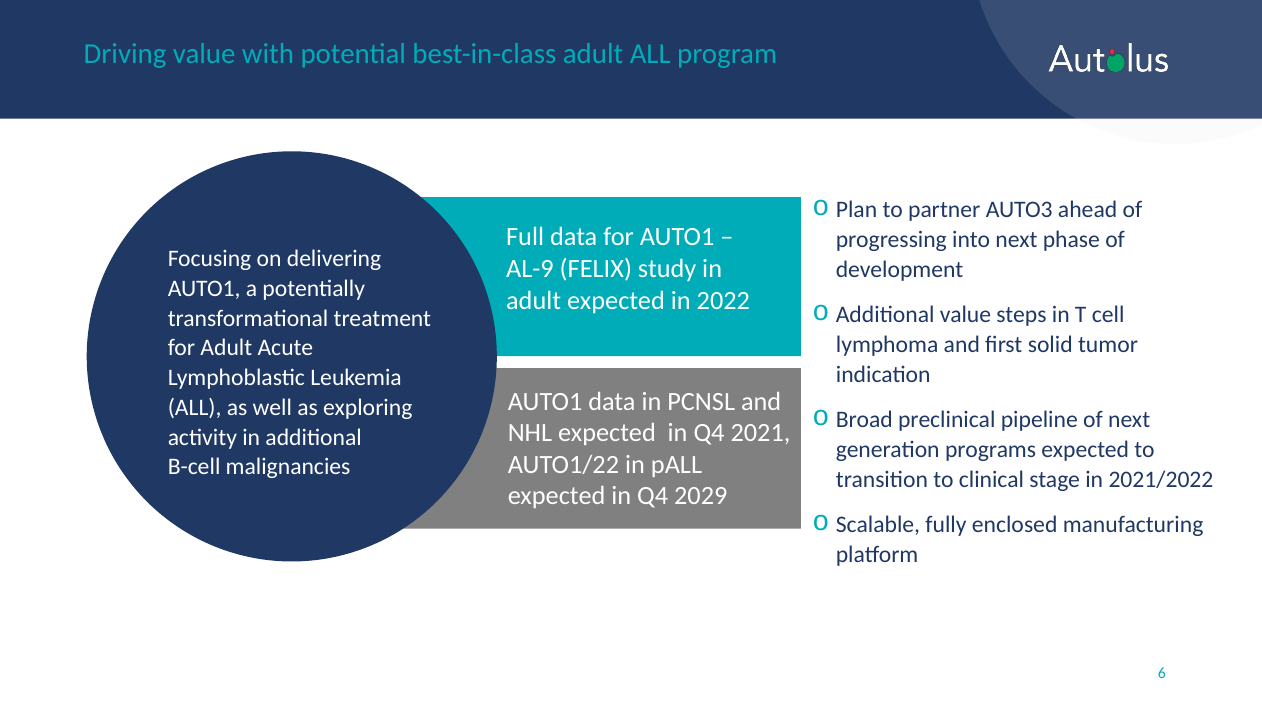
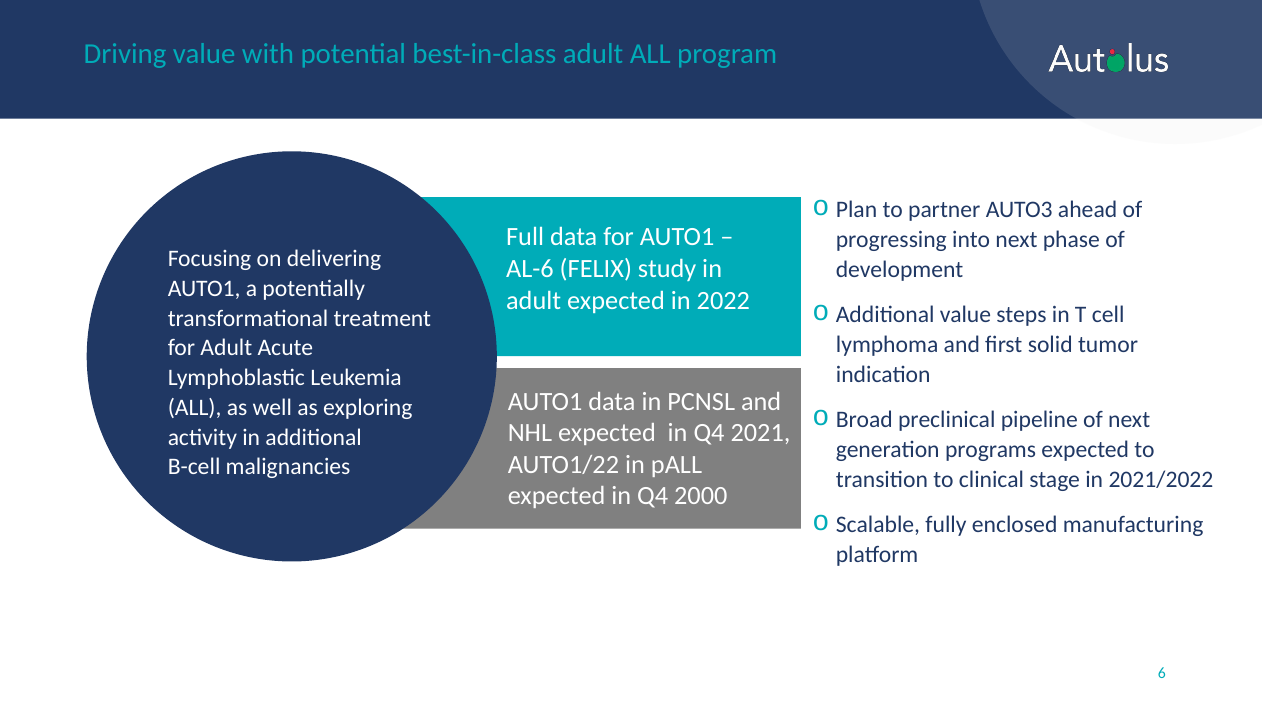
AL-9: AL-9 -> AL-6 (530, 269)
2029: 2029 -> 2000 (701, 496)
